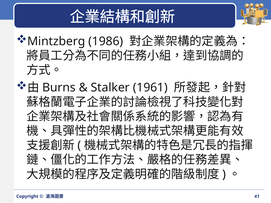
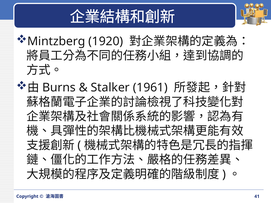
1986: 1986 -> 1920 (106, 41)
